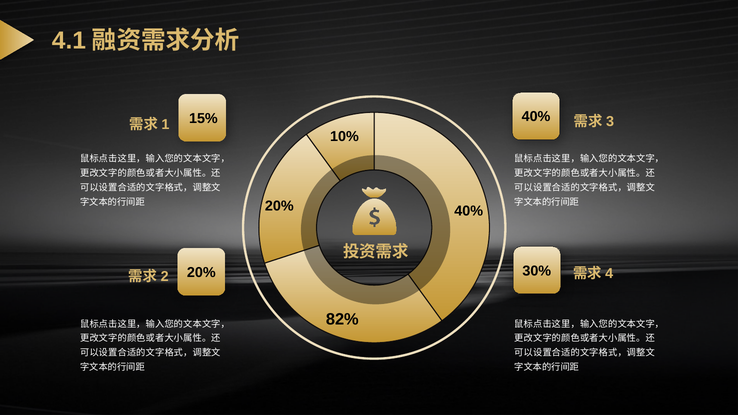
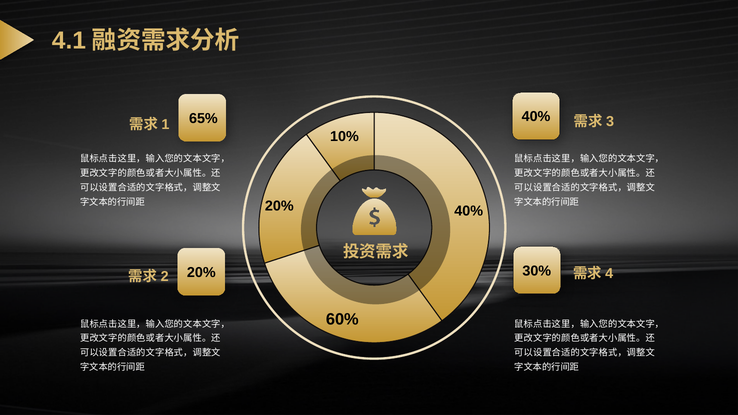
15%: 15% -> 65% (203, 118)
82%: 82% -> 60% (342, 319)
